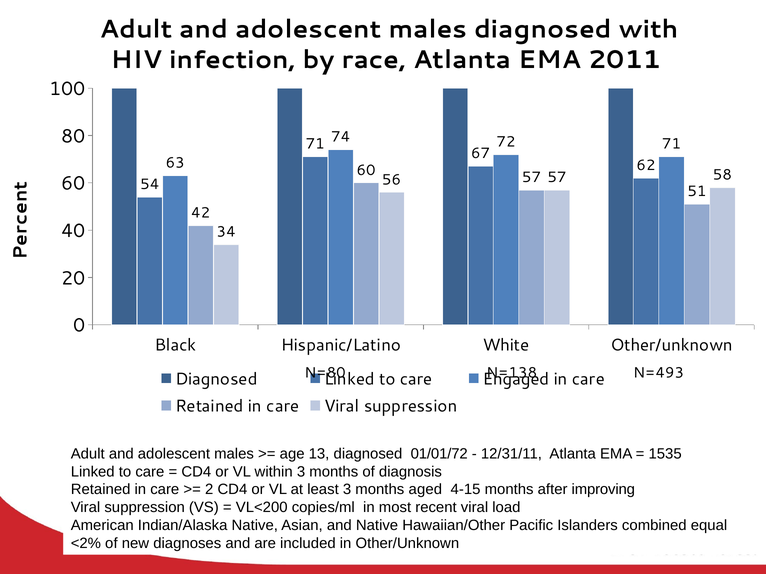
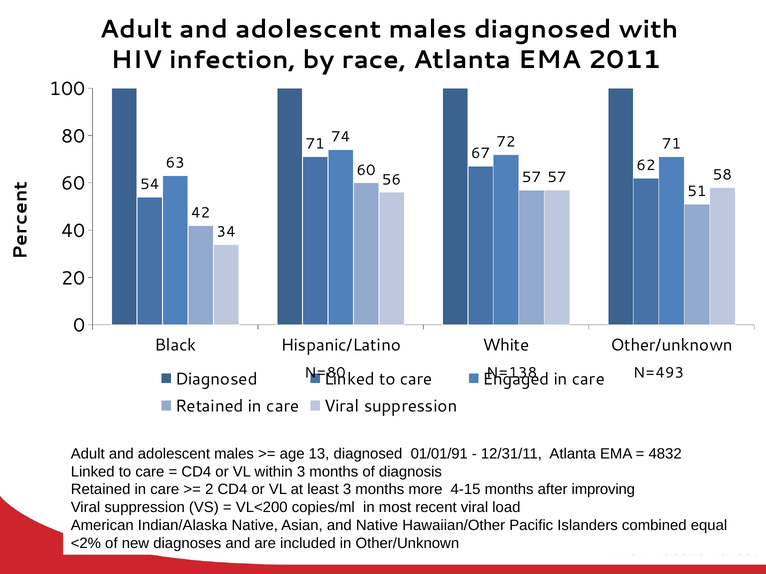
01/01/72: 01/01/72 -> 01/01/91 (439, 454)
1535: 1535 -> 4832 (665, 454)
aged: aged -> more (425, 490)
